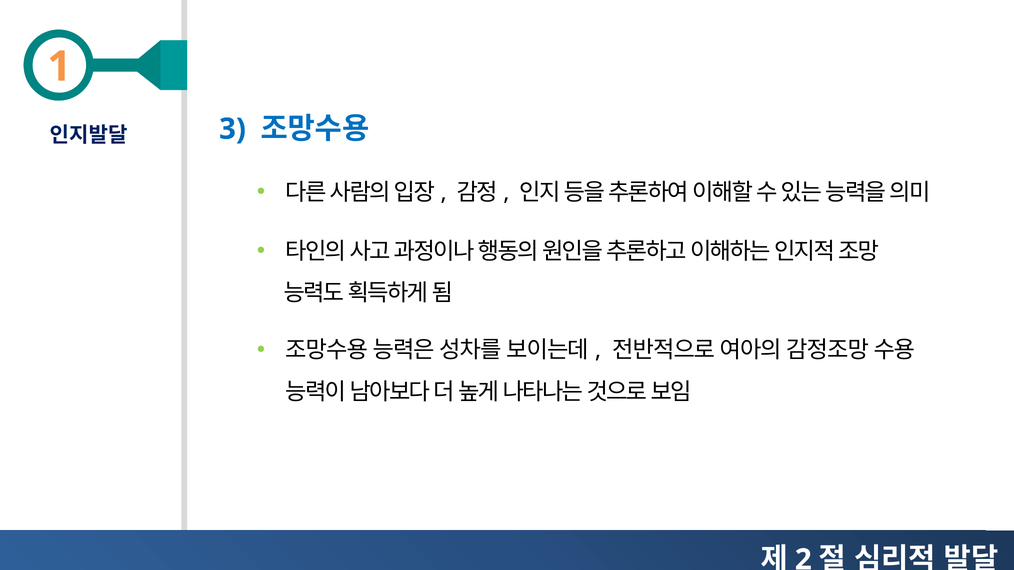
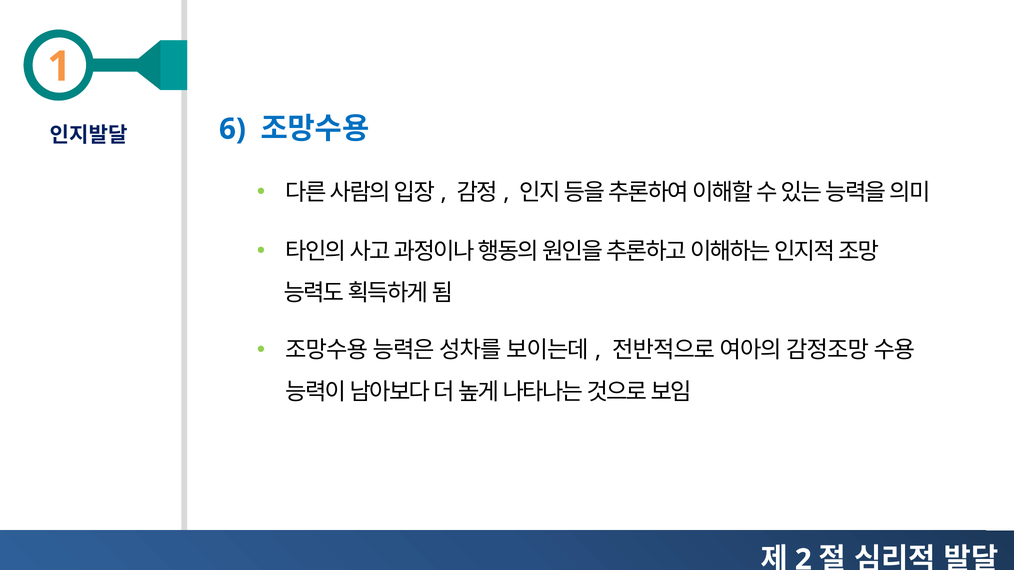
3: 3 -> 6 (232, 129)
